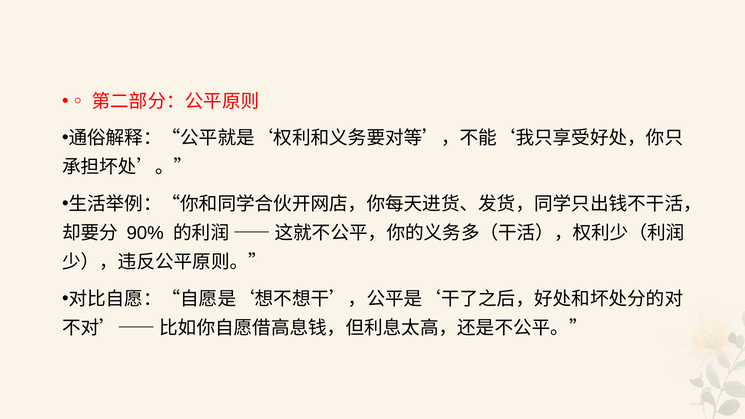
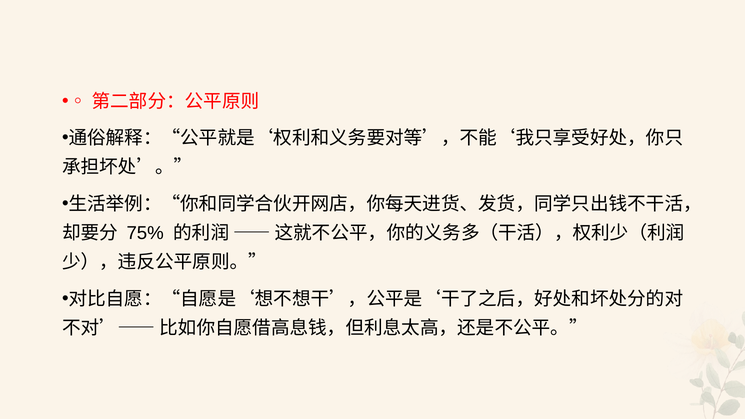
90%: 90% -> 75% (145, 233)
